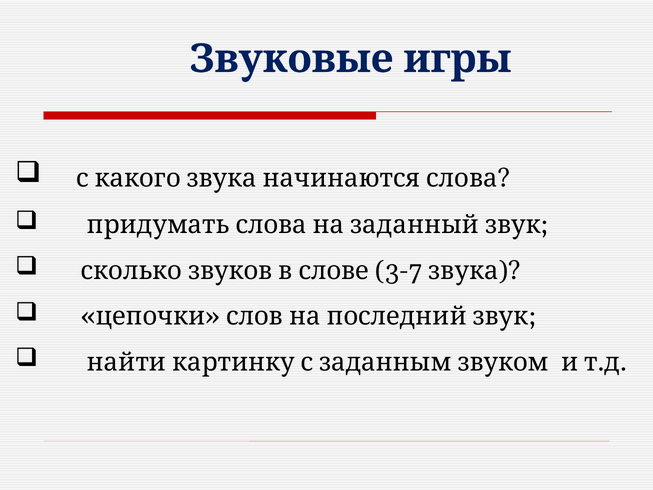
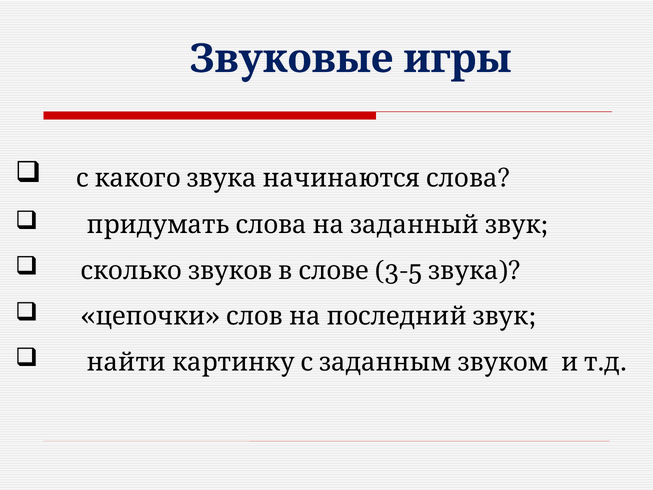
3-7: 3-7 -> 3-5 (399, 271)
